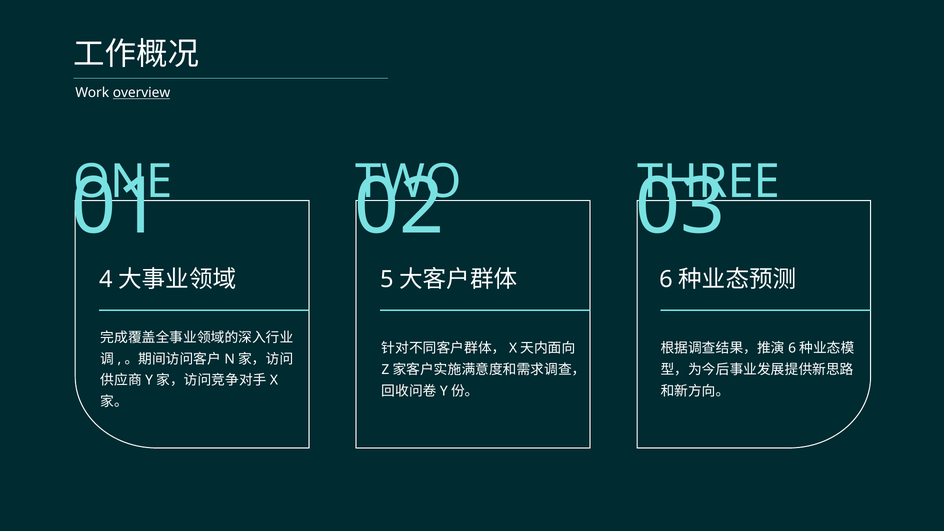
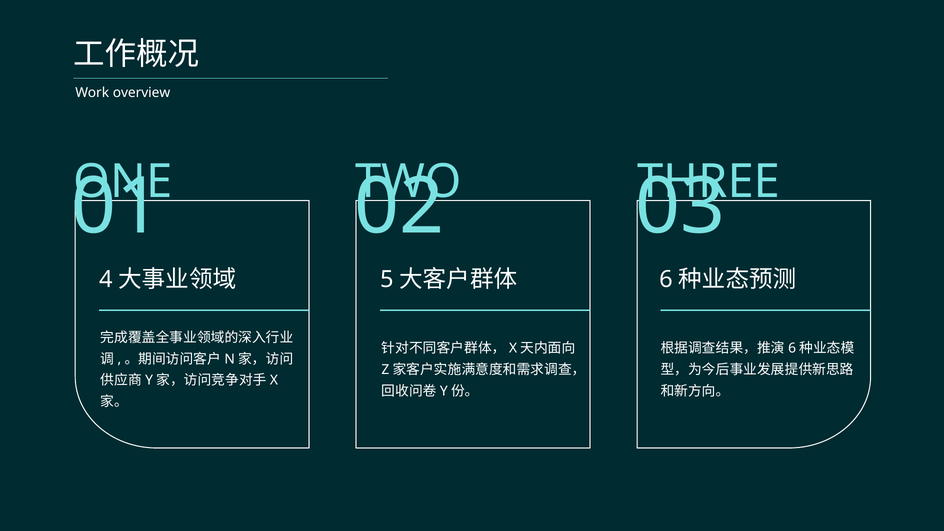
overview underline: present -> none (141, 93)
